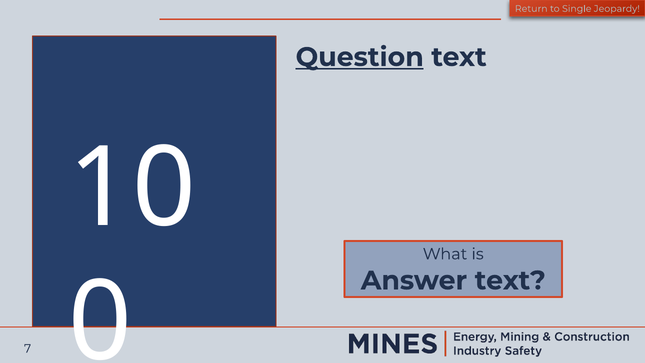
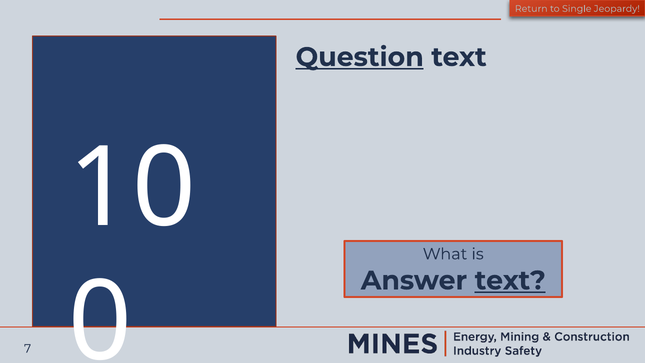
text underline: none -> present (510, 280)
